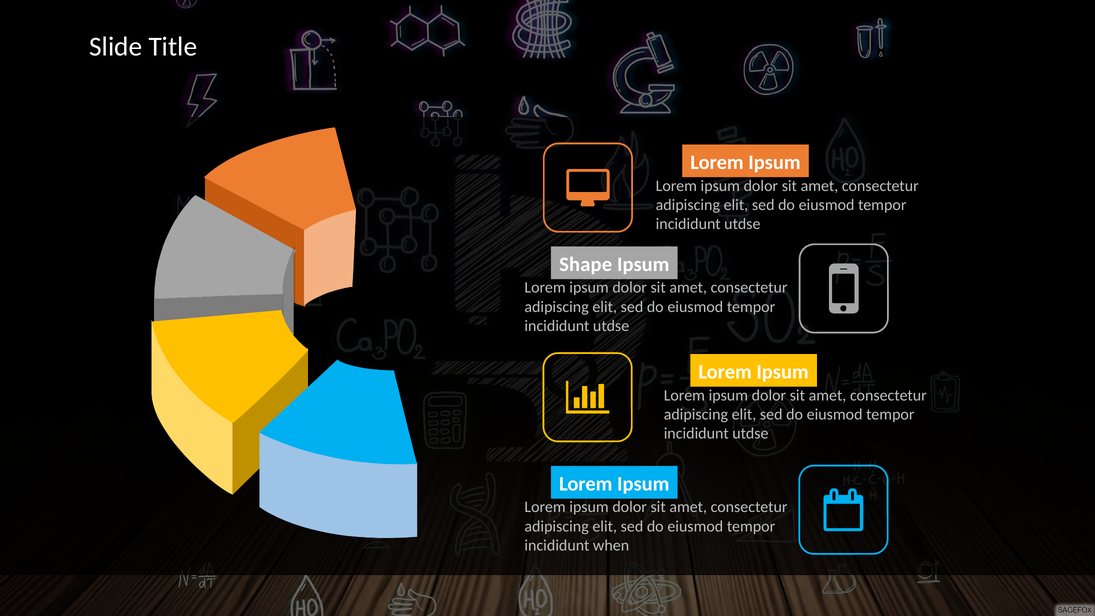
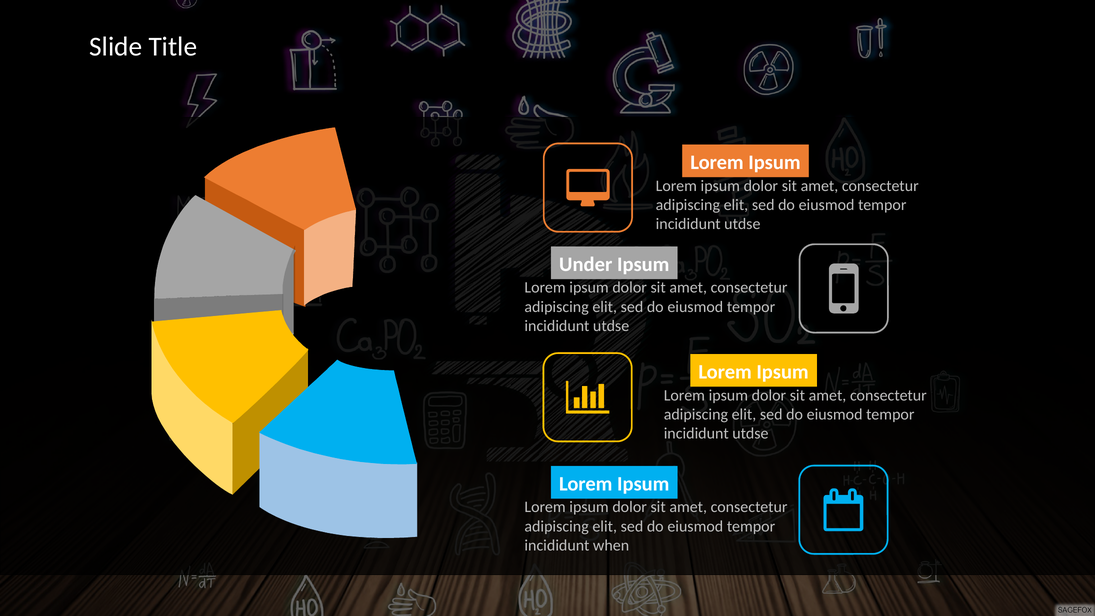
Shape: Shape -> Under (586, 264)
